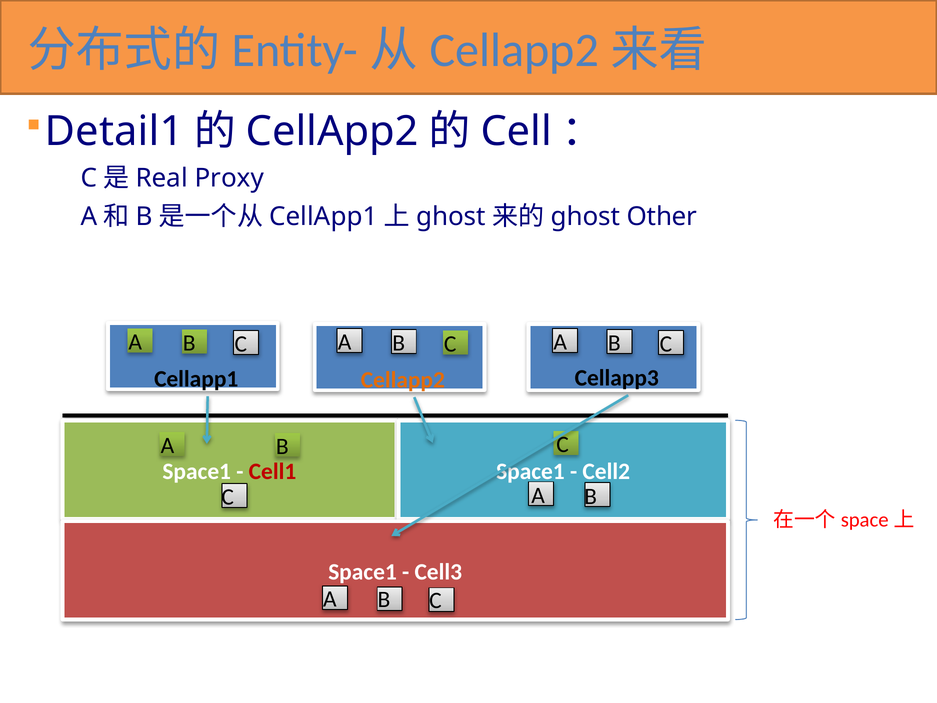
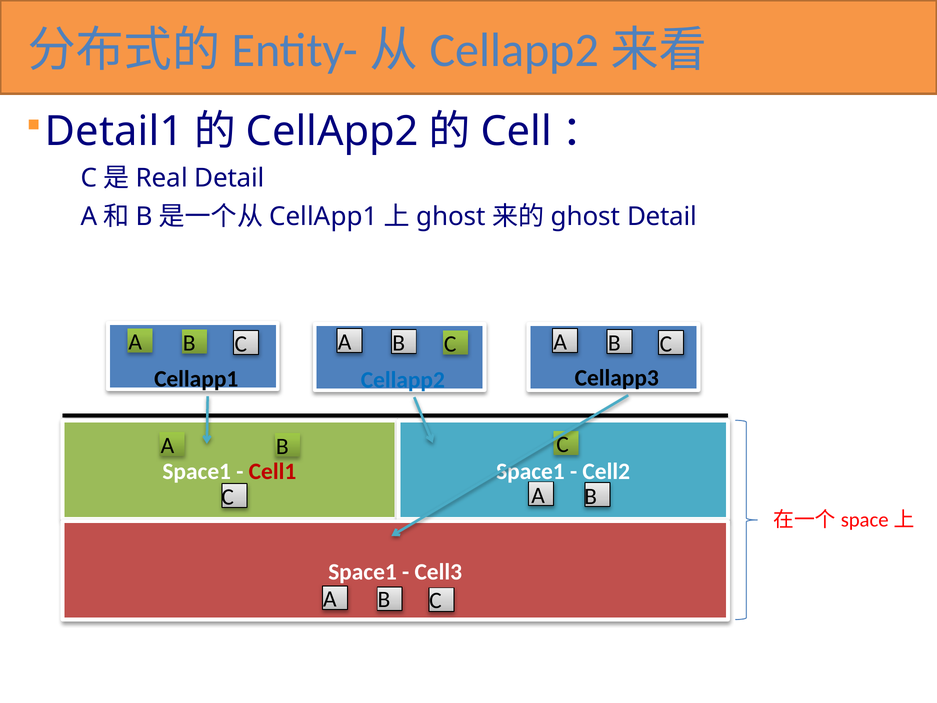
Proxy: Proxy -> Detail (229, 178)
Other: Other -> Detail (662, 217)
Cellapp2 colour: orange -> blue (403, 380)
